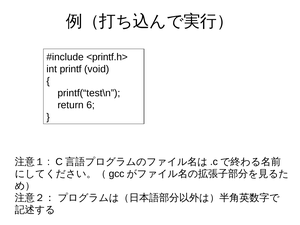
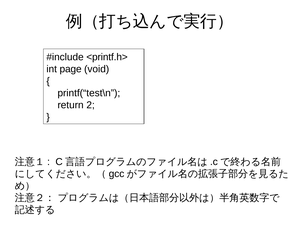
printf: printf -> page (71, 69)
6: 6 -> 2 (91, 105)
